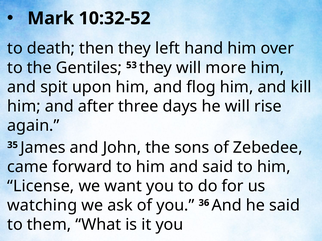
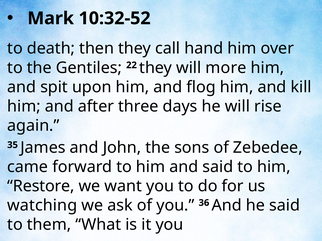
left: left -> call (168, 49)
53: 53 -> 22 (131, 65)
License: License -> Restore (41, 186)
